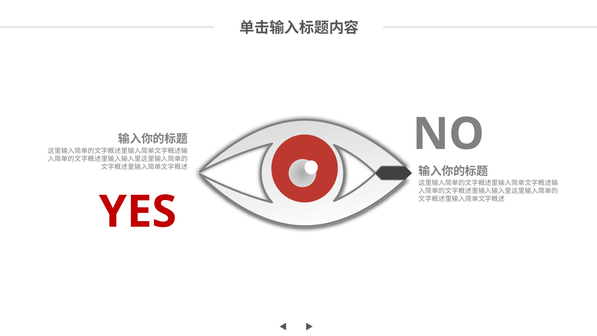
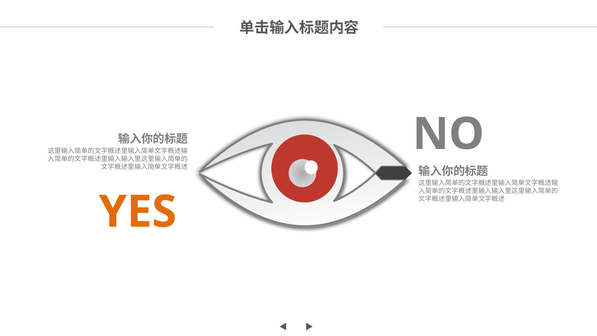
YES colour: red -> orange (138, 212)
